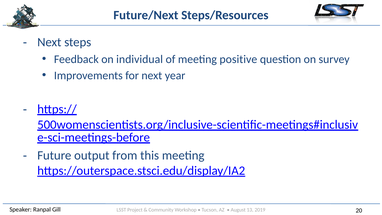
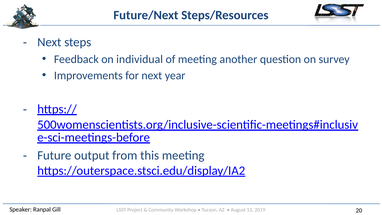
positive: positive -> another (238, 59)
